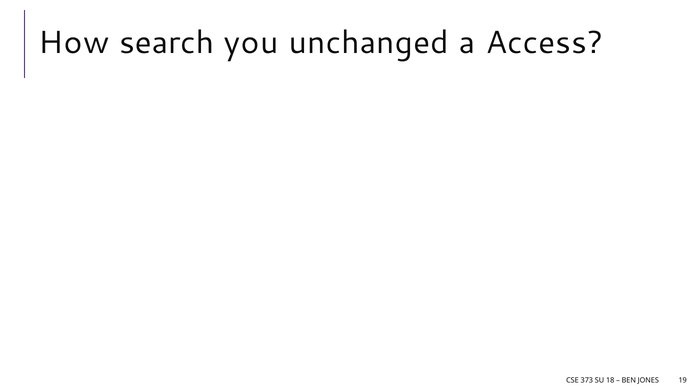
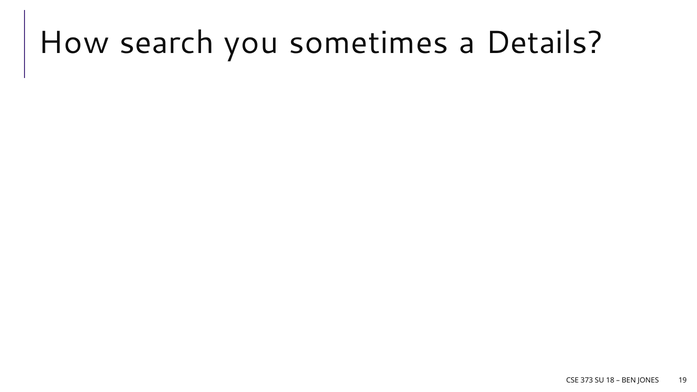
unchanged: unchanged -> sometimes (369, 43)
Access: Access -> Details (545, 43)
